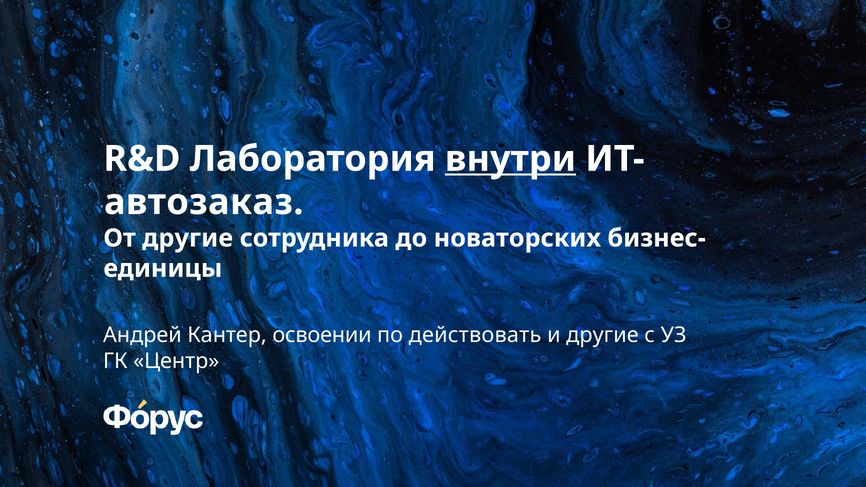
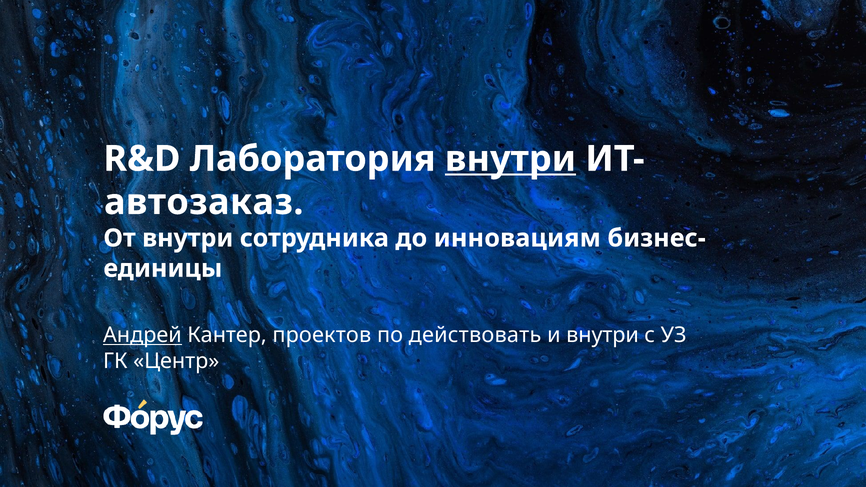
От другие: другие -> внутри (188, 238)
новаторских: новаторских -> инновациям (517, 238)
Андрей underline: none -> present (142, 335)
освоении: освоении -> проектов (322, 335)
и другие: другие -> внутри (603, 335)
